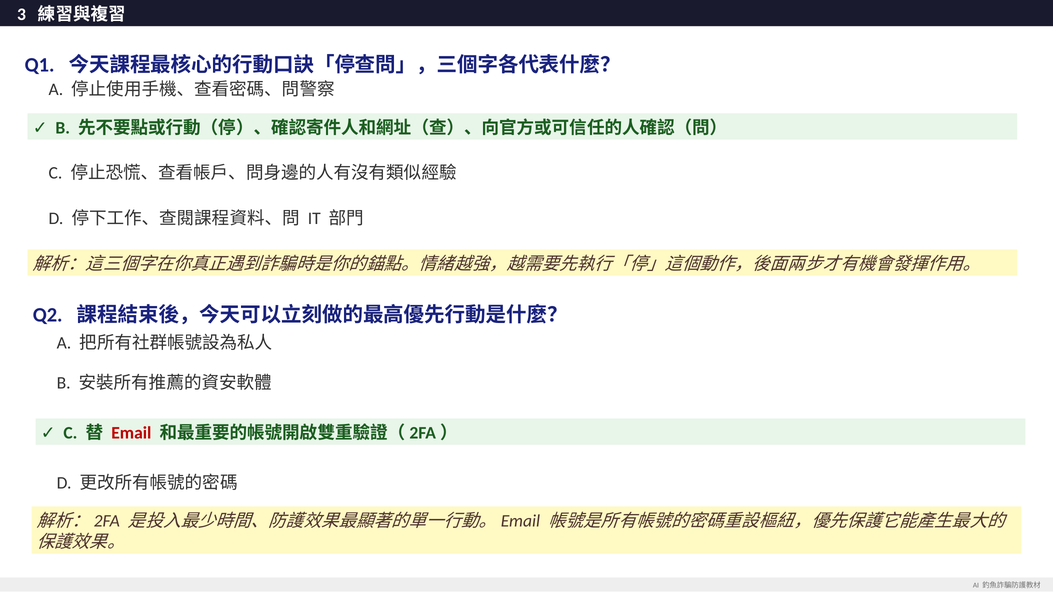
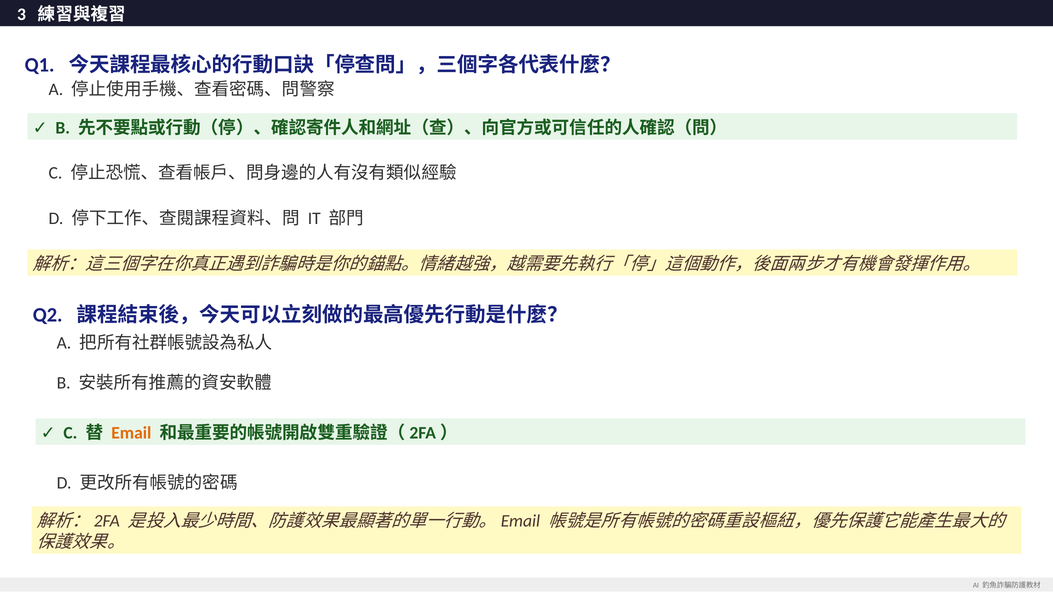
Email colour: red -> orange (131, 433)
